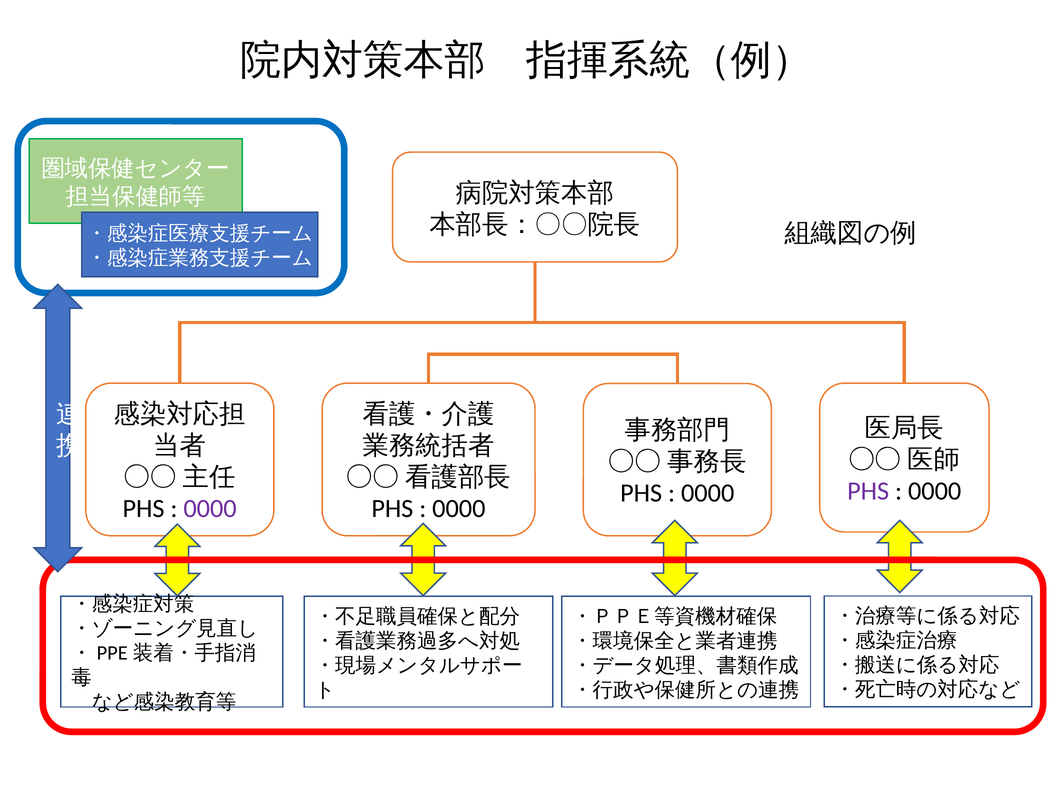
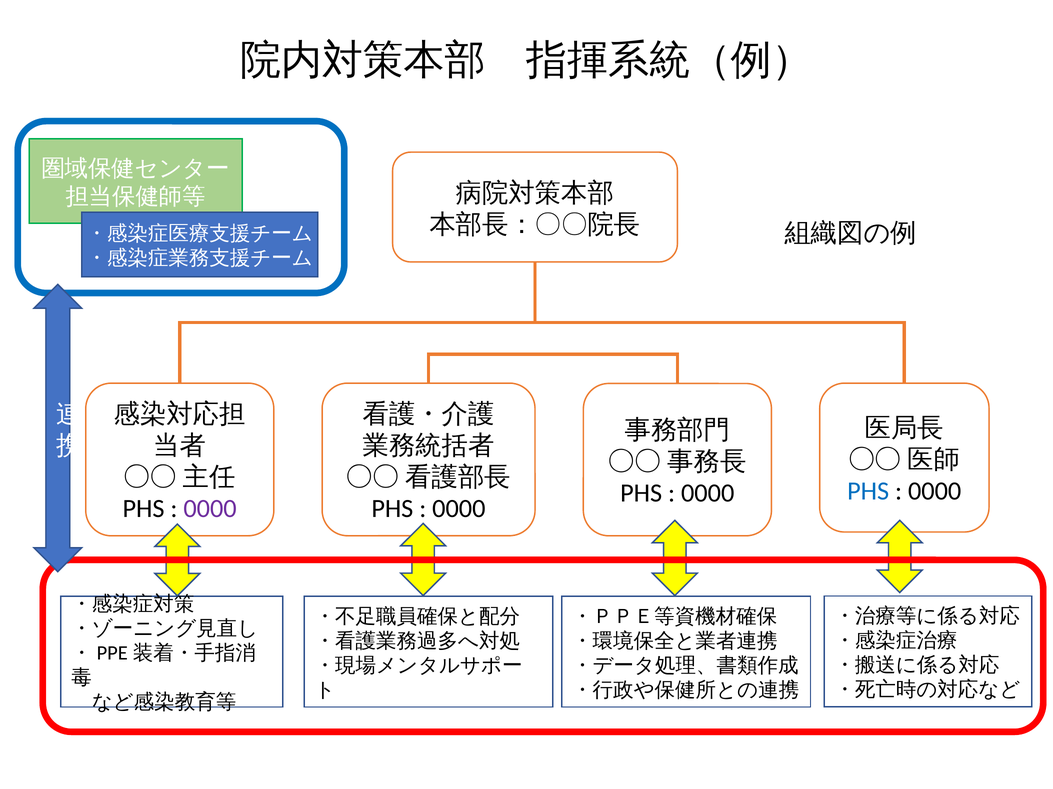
PHS colour: purple -> blue (868, 491)
